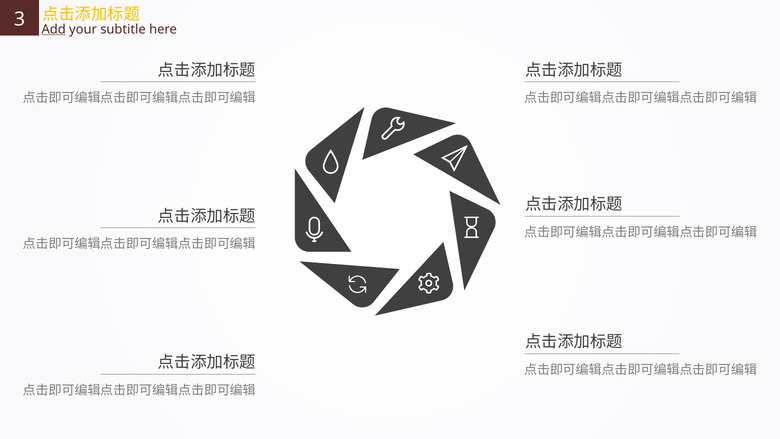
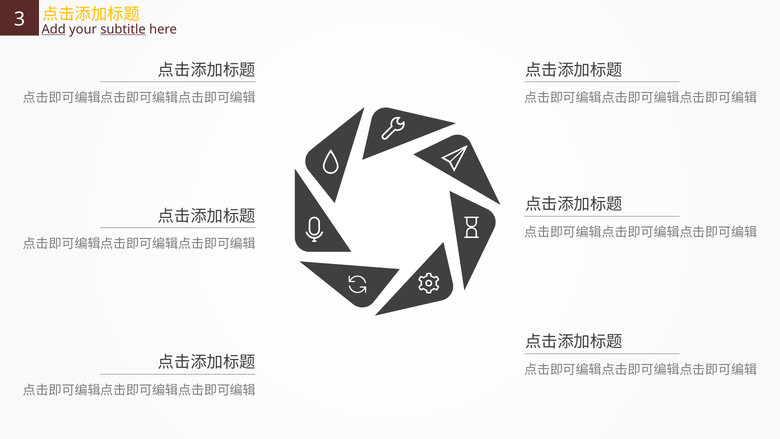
subtitle underline: none -> present (123, 29)
